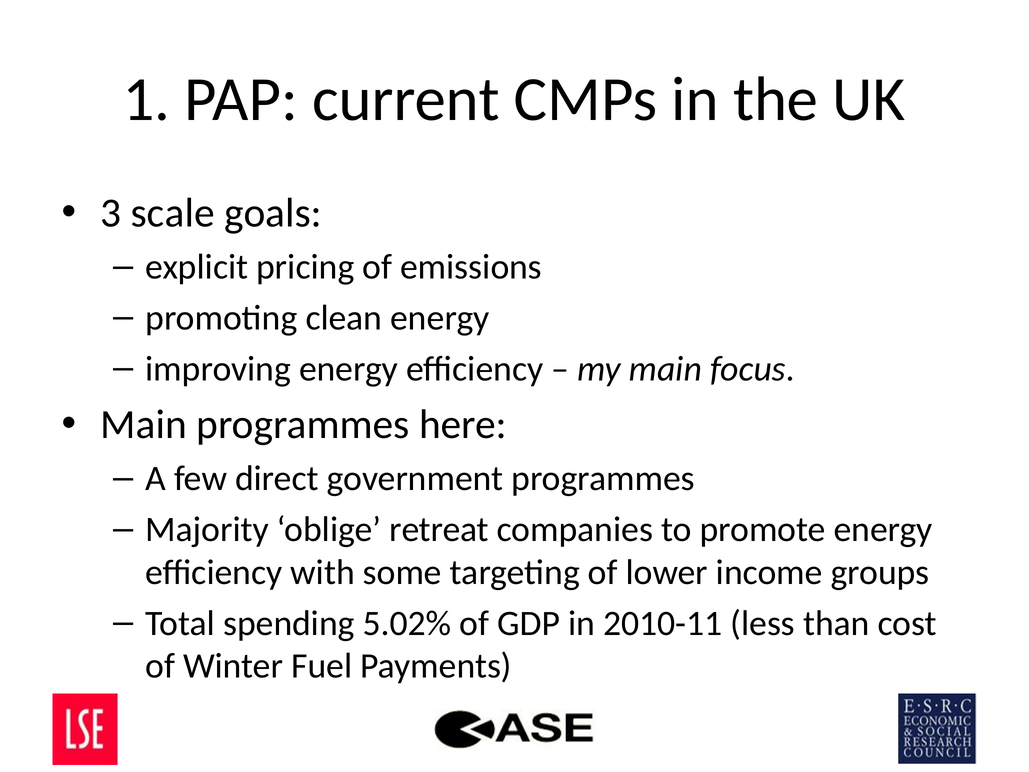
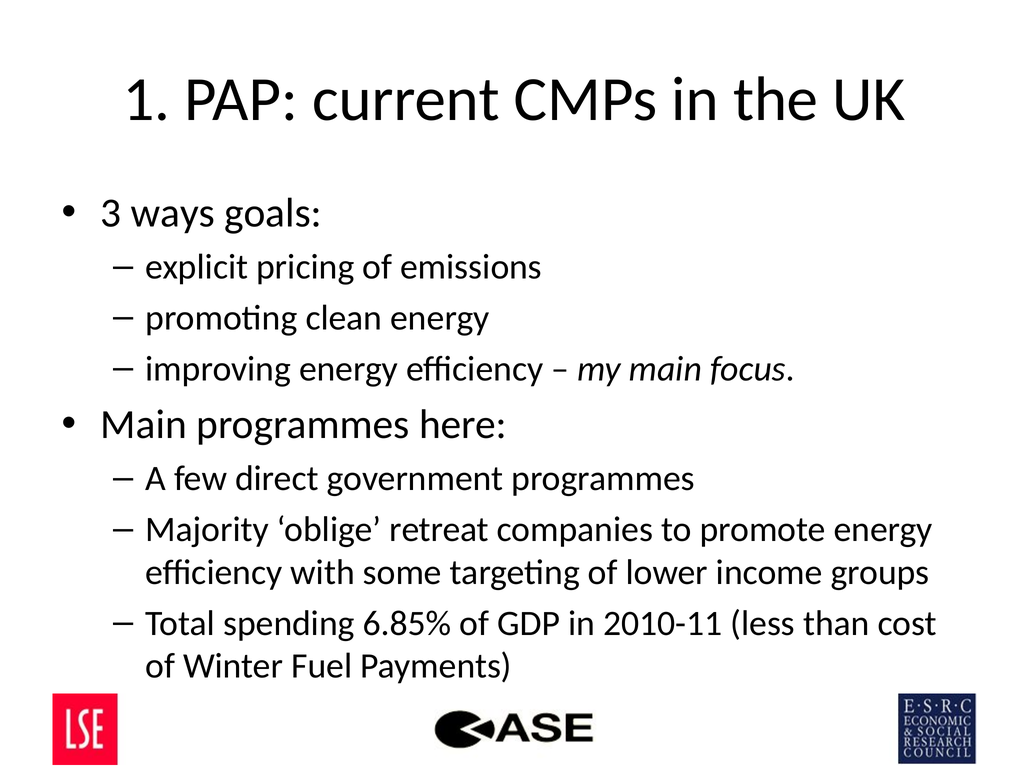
scale: scale -> ways (173, 213)
5.02%: 5.02% -> 6.85% (407, 623)
